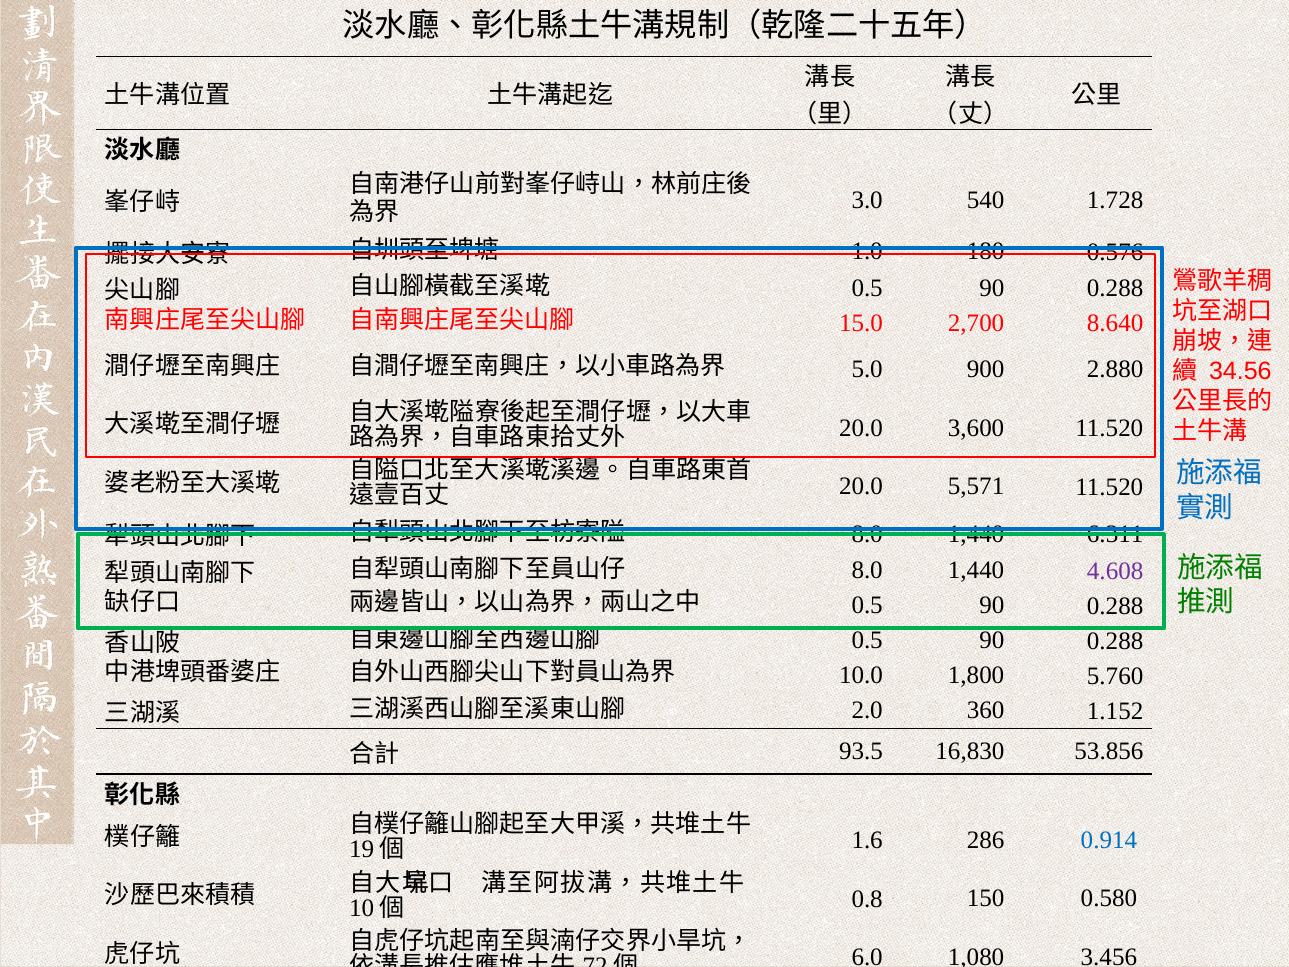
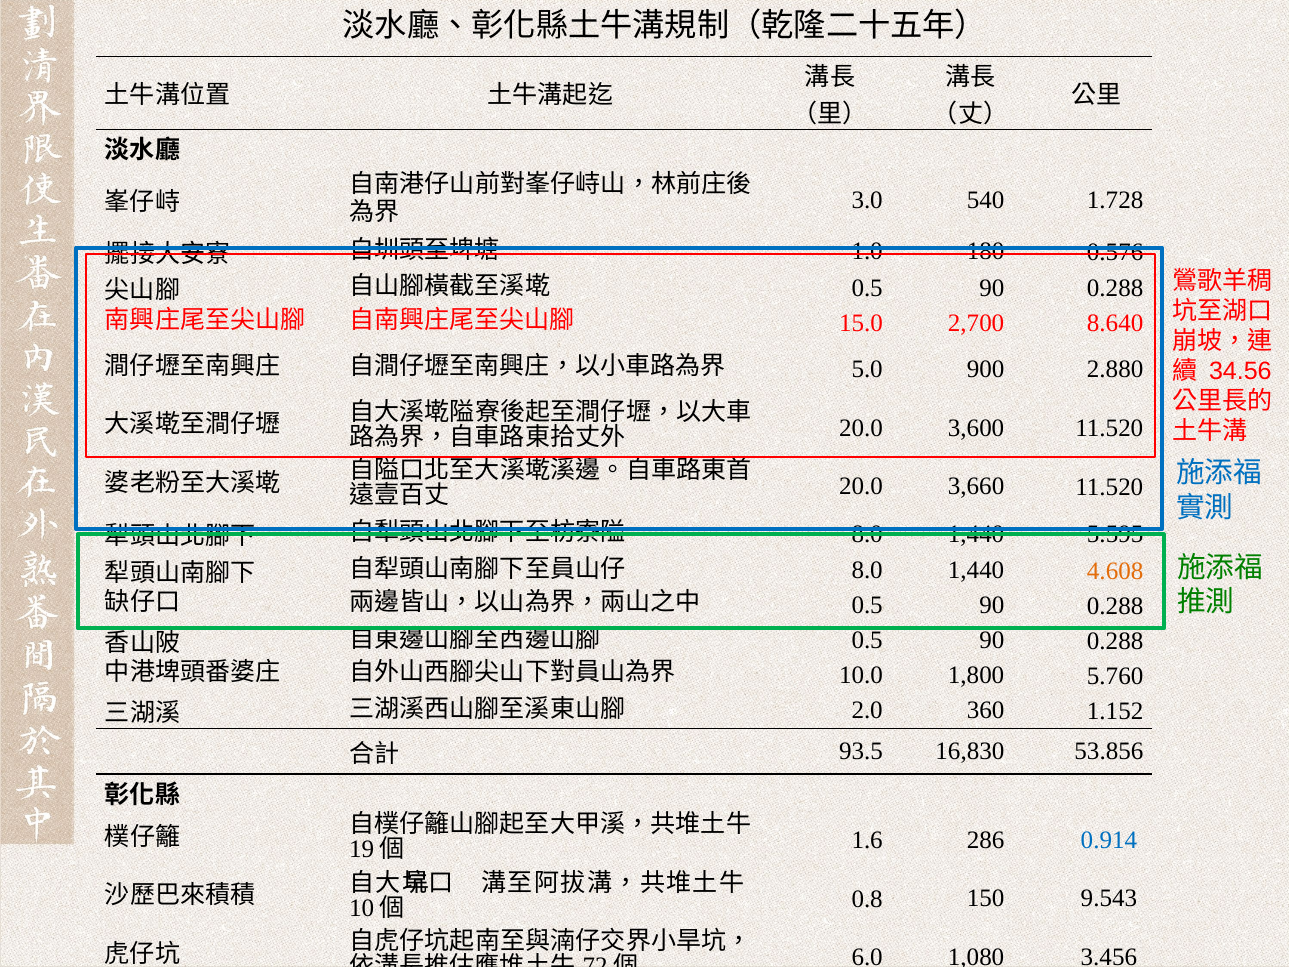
5,571: 5,571 -> 3,660 (976, 486)
6.311: 6.311 -> 5.595 (1115, 534)
4.608 colour: purple -> orange (1115, 571)
0.580: 0.580 -> 9.543 (1109, 898)
